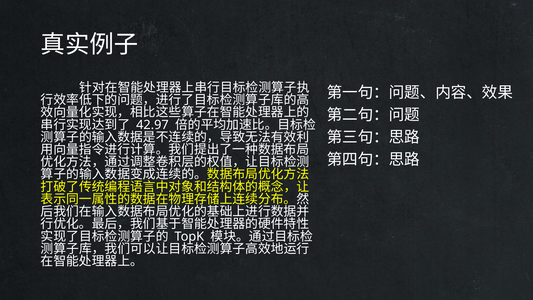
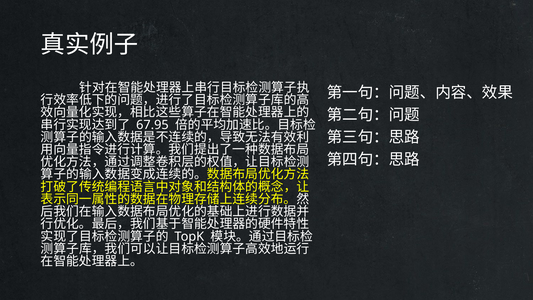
42.97: 42.97 -> 67.95 (152, 125)
